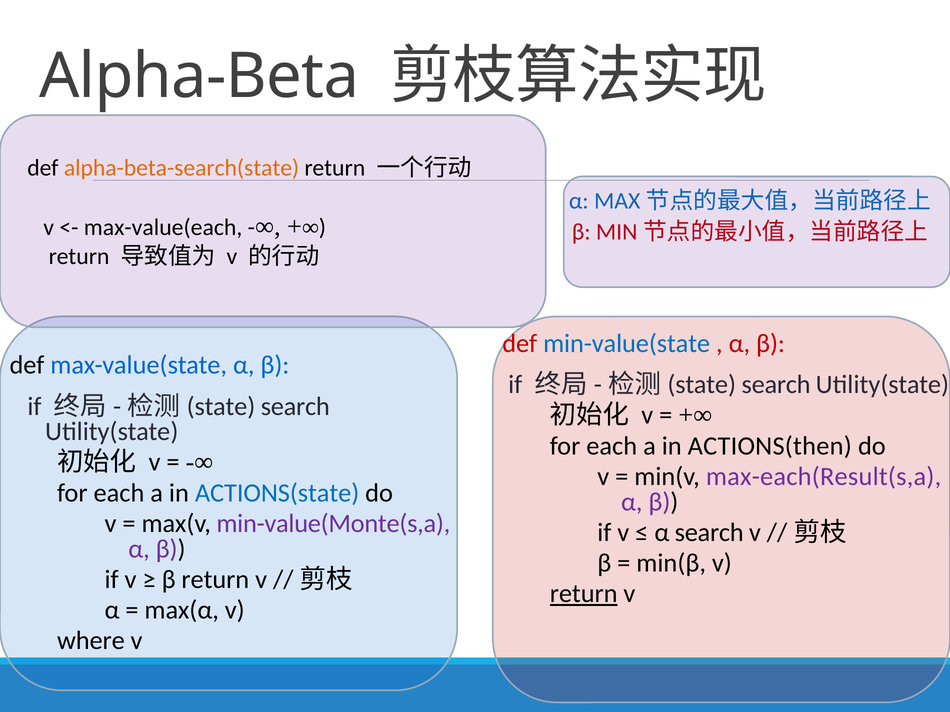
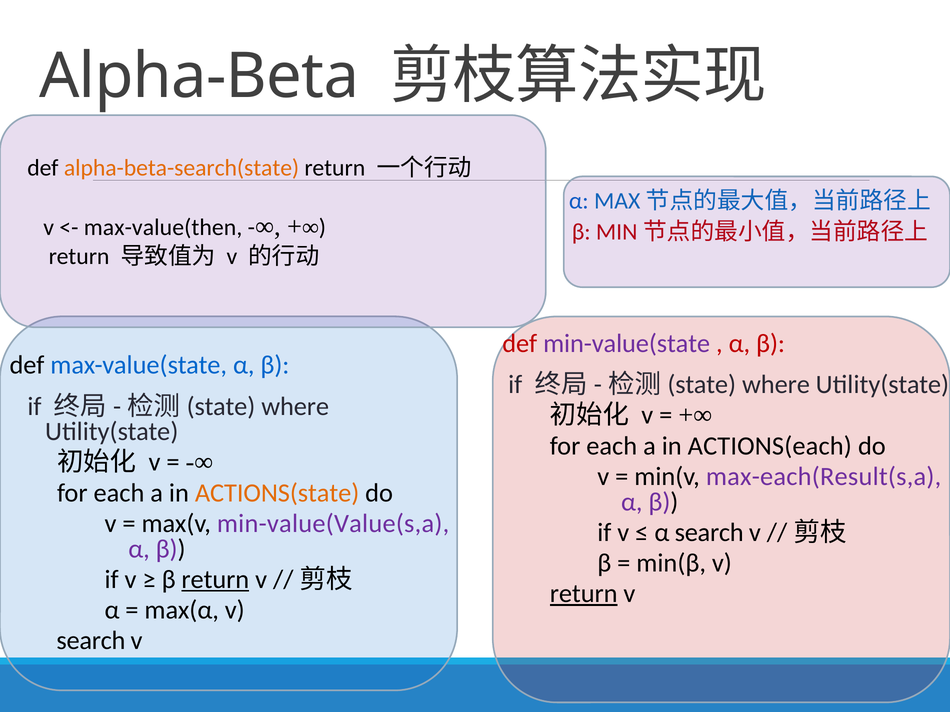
max-value(each: max-value(each -> max-value(then (163, 228)
min-value(state colour: blue -> purple (627, 344)
search: search -> where (776, 385)
search: search -> where (295, 407)
ACTIONS(then: ACTIONS(then -> ACTIONS(each (770, 446)
ACTIONS(state colour: blue -> orange (277, 493)
min-value(Monte(s,a: min-value(Monte(s,a -> min-value(Value(s,a (333, 524)
return underline: none -> present (215, 580)
where: where -> search (91, 641)
